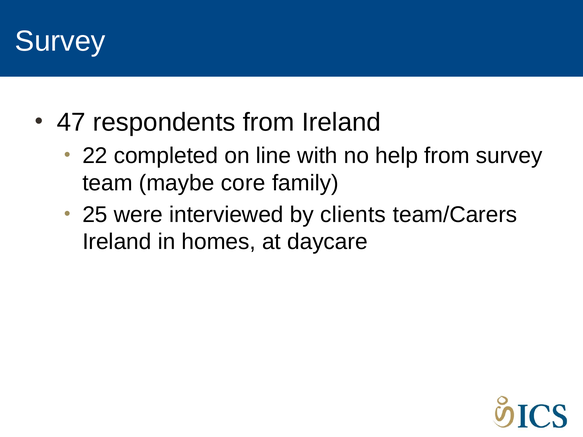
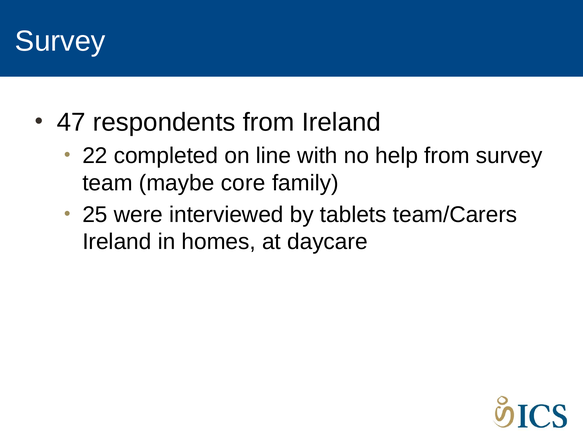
clients: clients -> tablets (353, 215)
